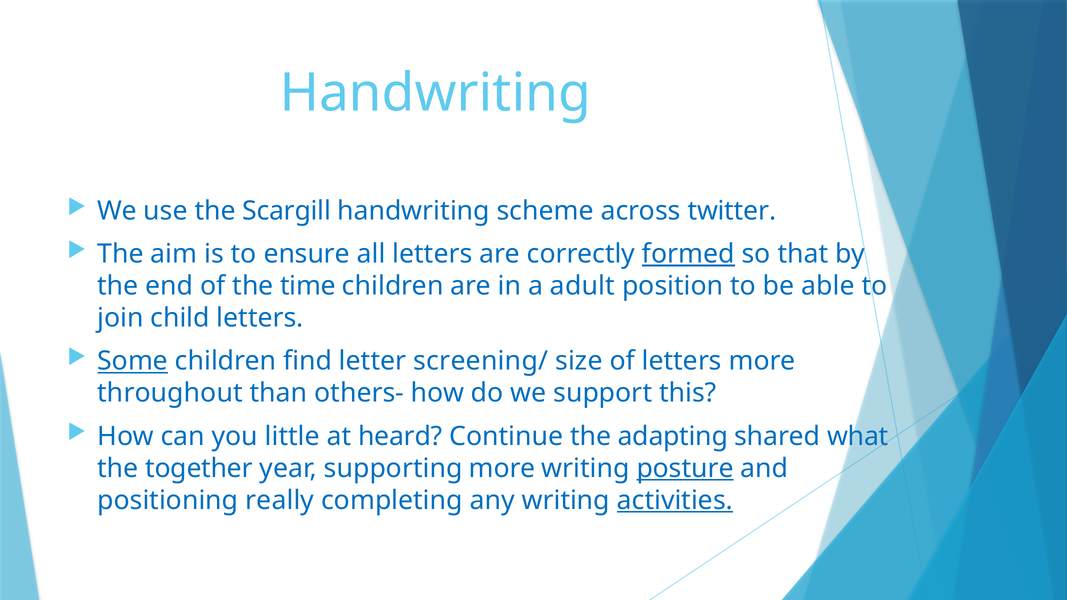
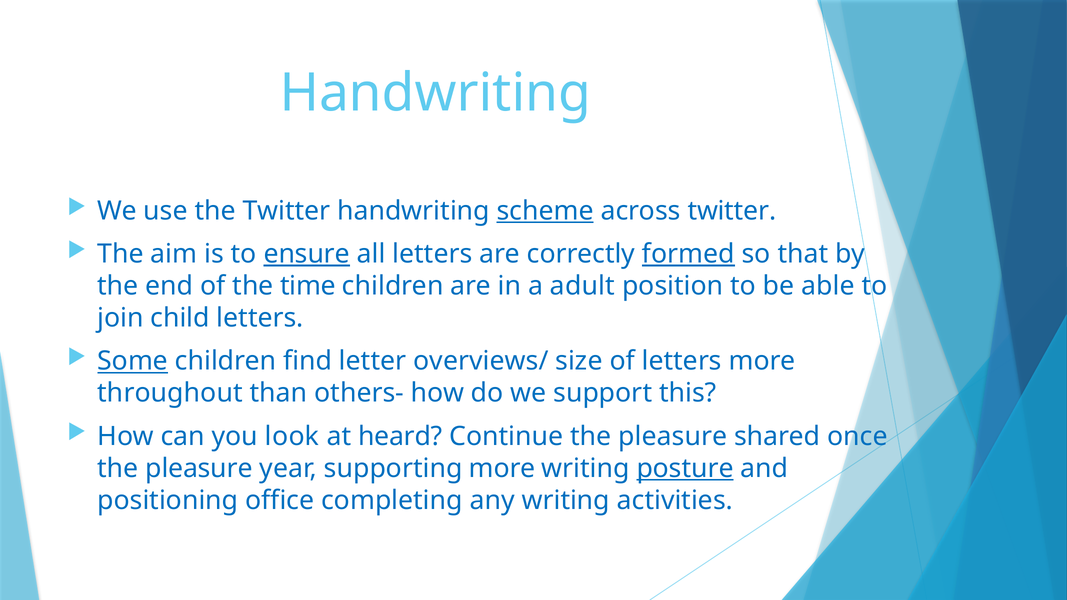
the Scargill: Scargill -> Twitter (287, 211)
scheme underline: none -> present (545, 211)
ensure underline: none -> present (307, 254)
screening/: screening/ -> overviews/ (481, 361)
little: little -> look (292, 436)
Continue the adapting: adapting -> pleasure (673, 436)
what: what -> once (858, 436)
together: together -> pleasure (199, 468)
really: really -> office (280, 500)
activities underline: present -> none (675, 500)
